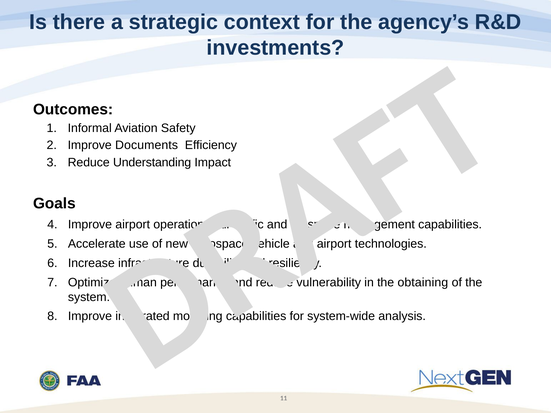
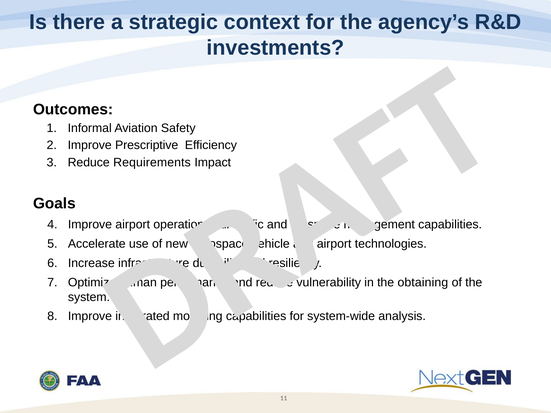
Documents: Documents -> Prescriptive (147, 145)
Understanding: Understanding -> Requirements (152, 162)
